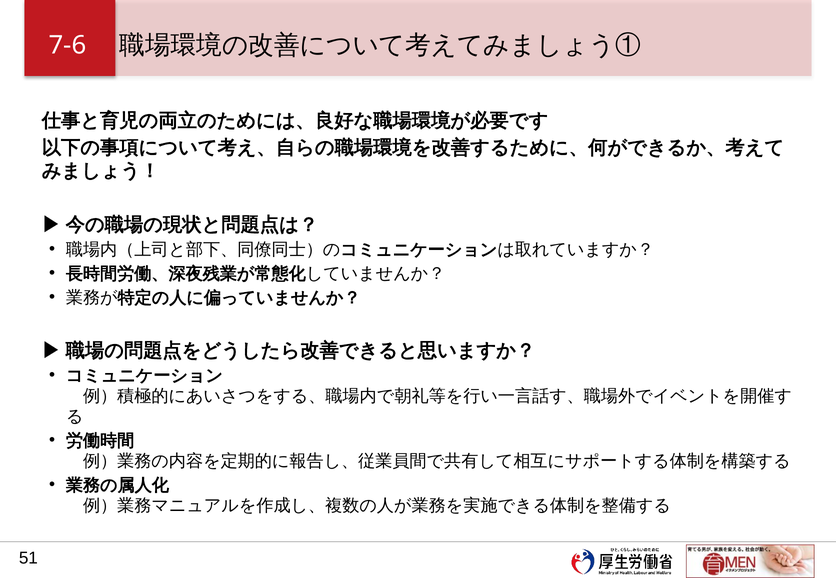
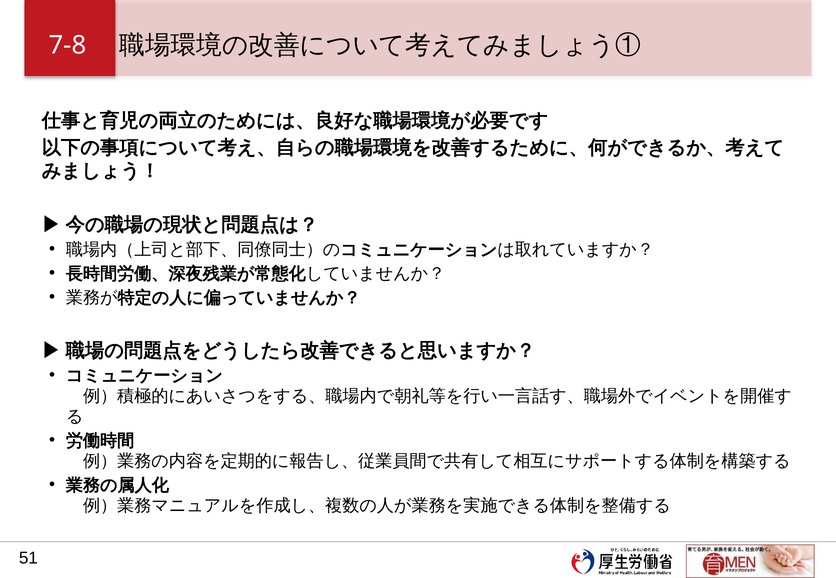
7-6: 7-6 -> 7-8 (68, 45)
